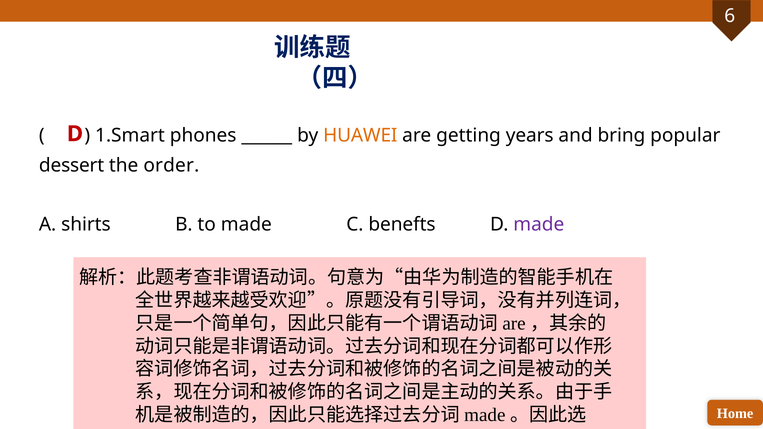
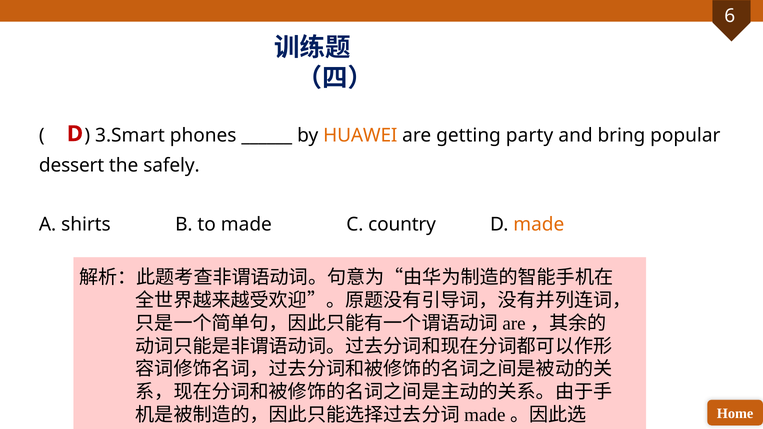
1.Smart: 1.Smart -> 3.Smart (130, 136)
years: years -> party (530, 136)
order: order -> safely (171, 165)
benefts: benefts -> country (402, 225)
made colour: purple -> orange (539, 225)
